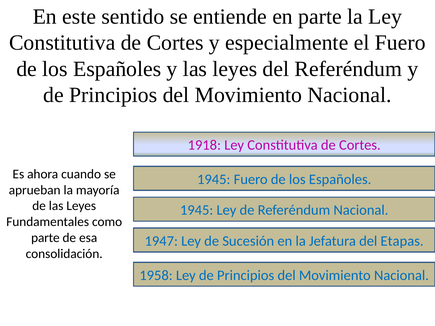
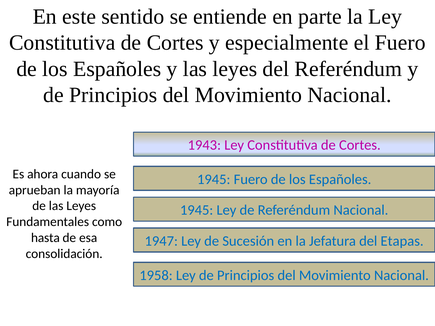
1918: 1918 -> 1943 (204, 145)
parte: parte -> hasta (45, 238)
